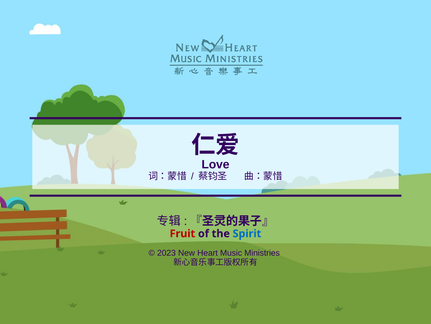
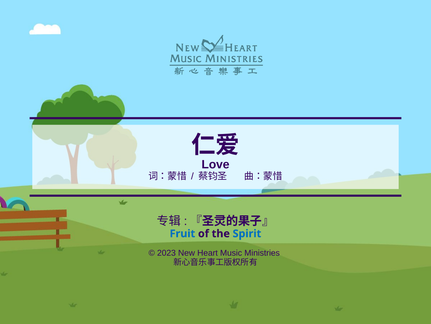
Fruit colour: red -> blue (182, 233)
